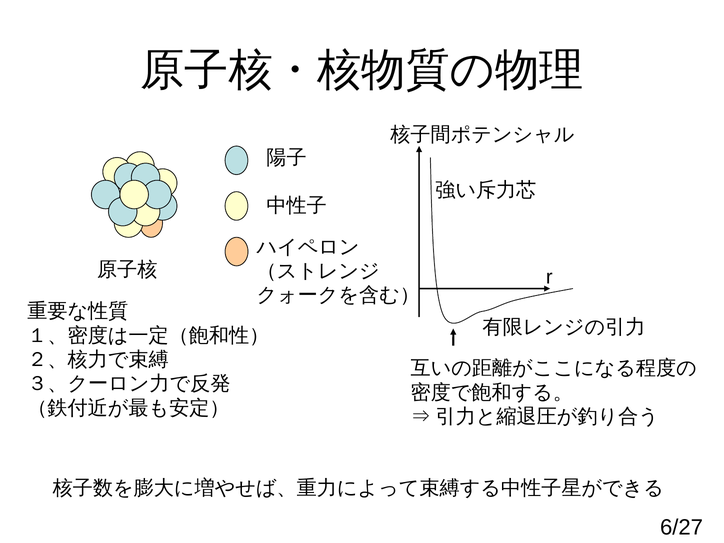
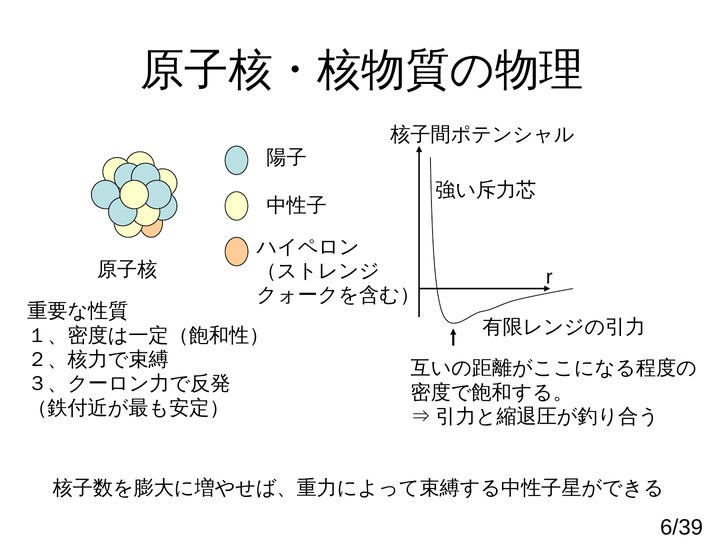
6/27: 6/27 -> 6/39 (682, 528)
